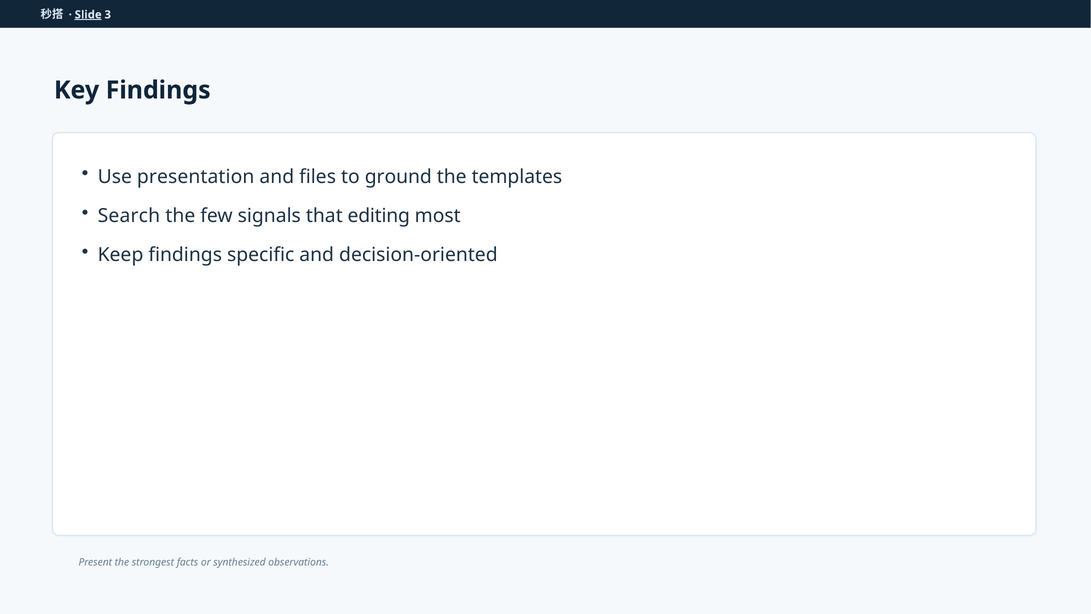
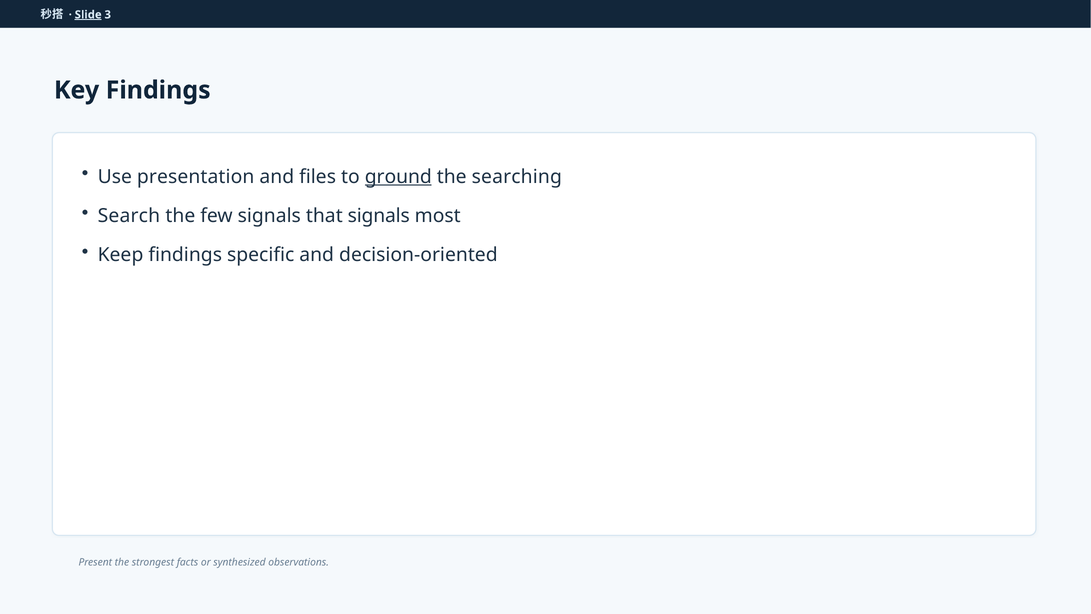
ground underline: none -> present (398, 177)
templates: templates -> searching (517, 177)
that editing: editing -> signals (379, 216)
